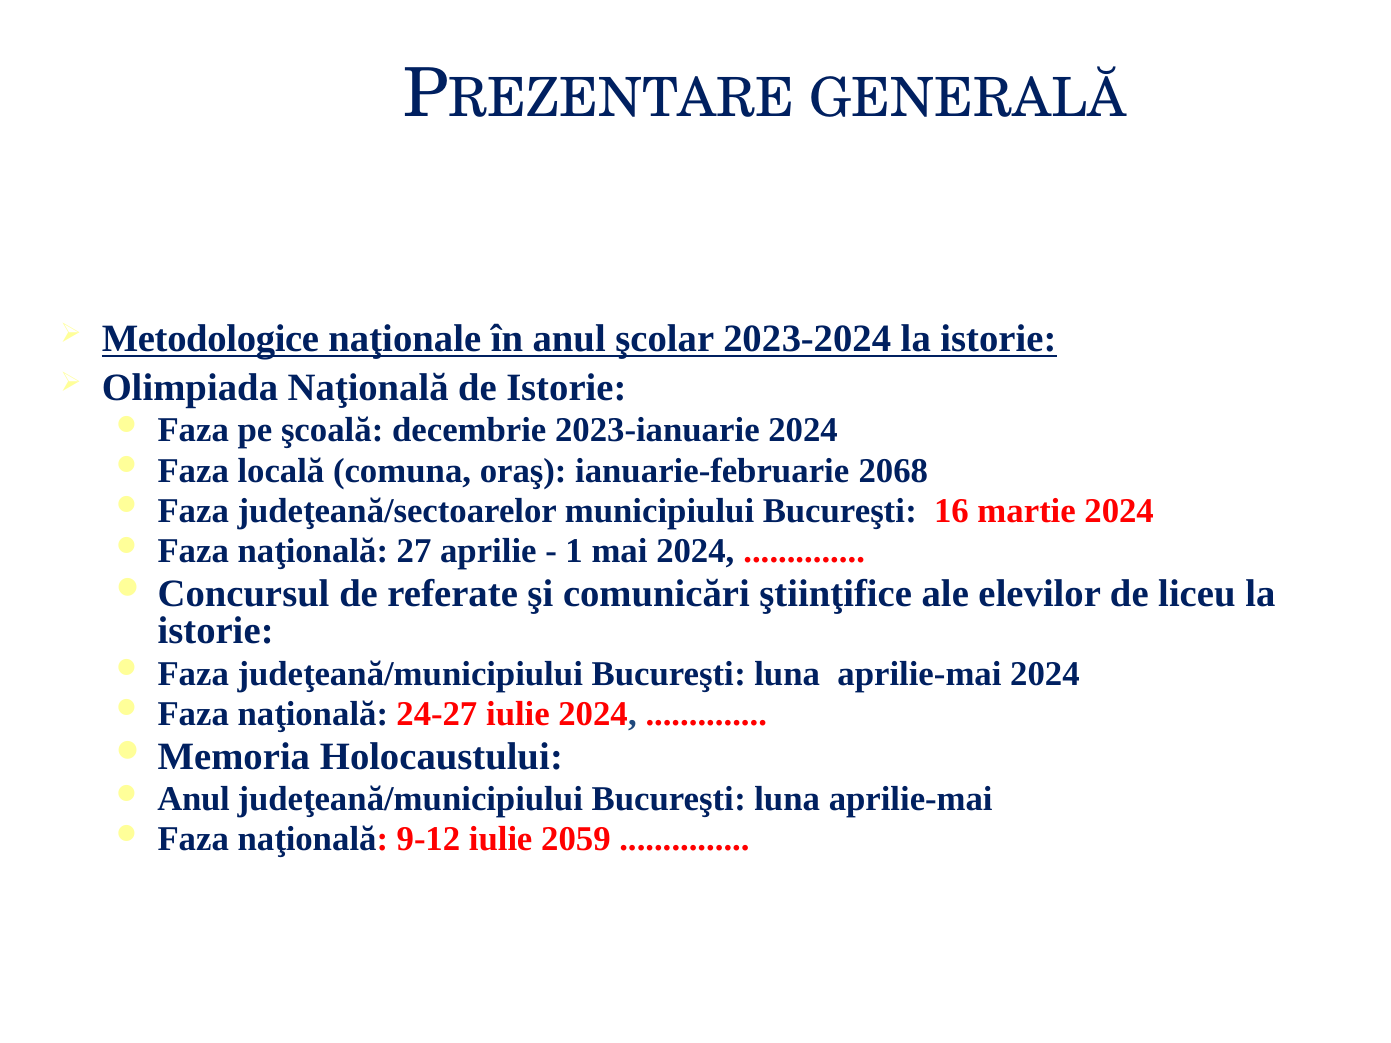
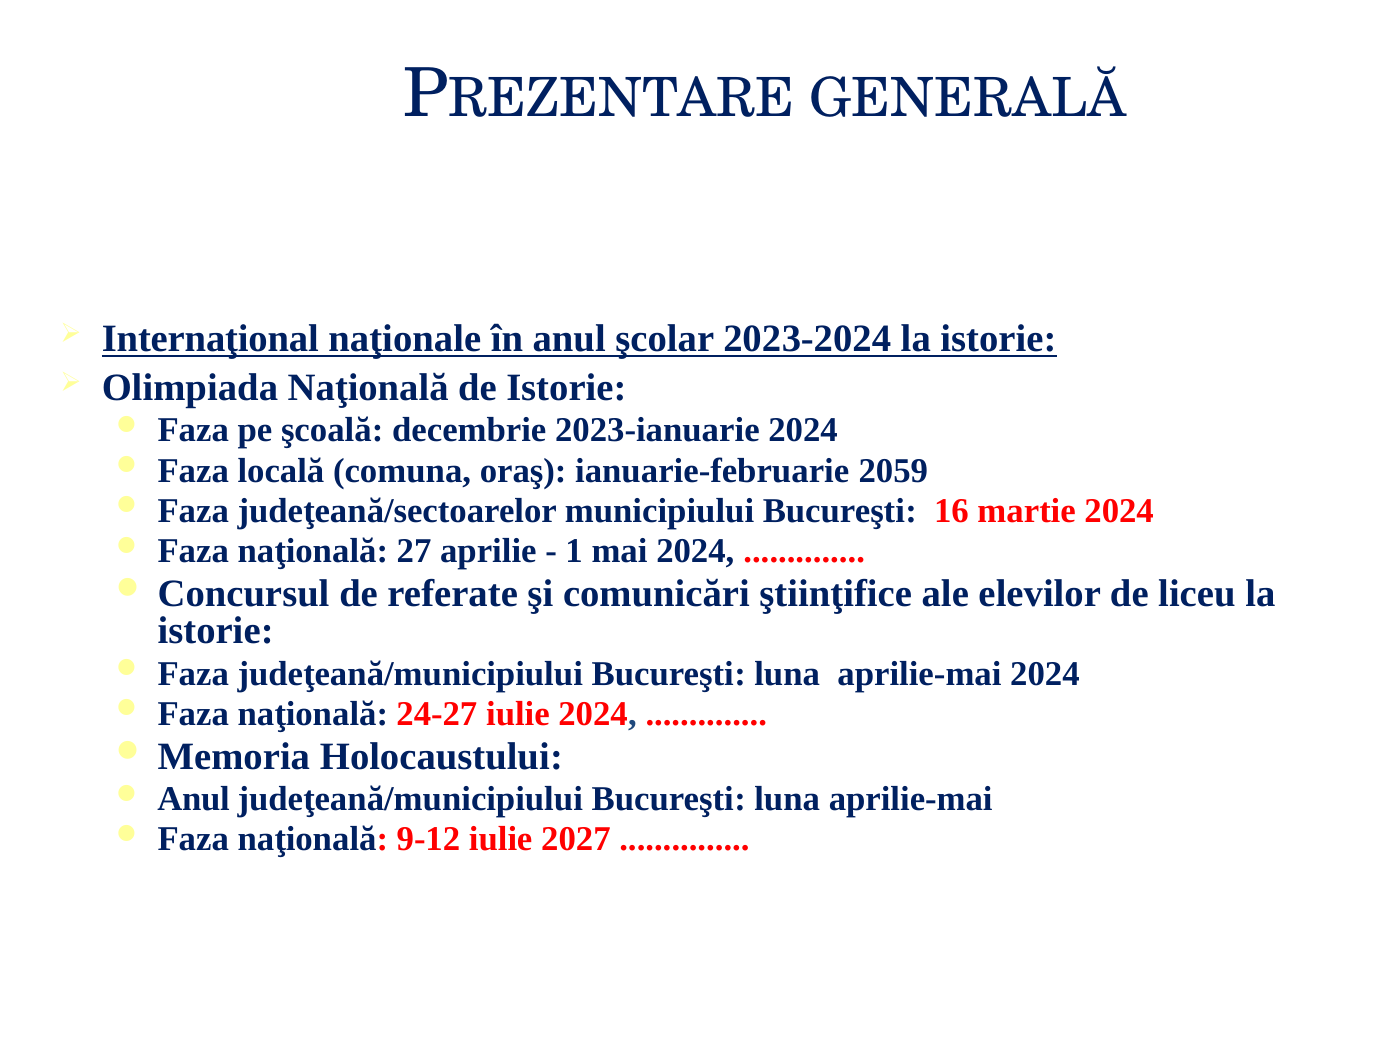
Metodologice: Metodologice -> Internaţional (210, 339)
2068: 2068 -> 2059 (893, 471)
2059: 2059 -> 2027 (576, 840)
